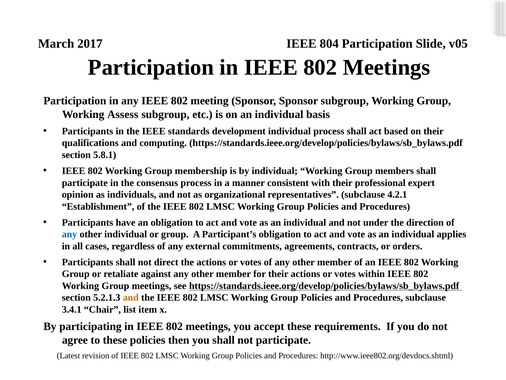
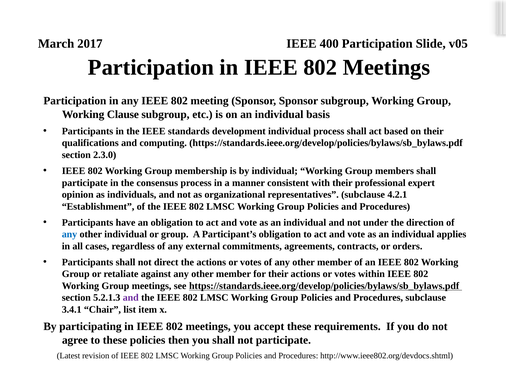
804: 804 -> 400 (329, 44)
Assess: Assess -> Clause (123, 114)
5.8.1: 5.8.1 -> 2.3.0 (105, 155)
and colour: orange -> purple (131, 297)
